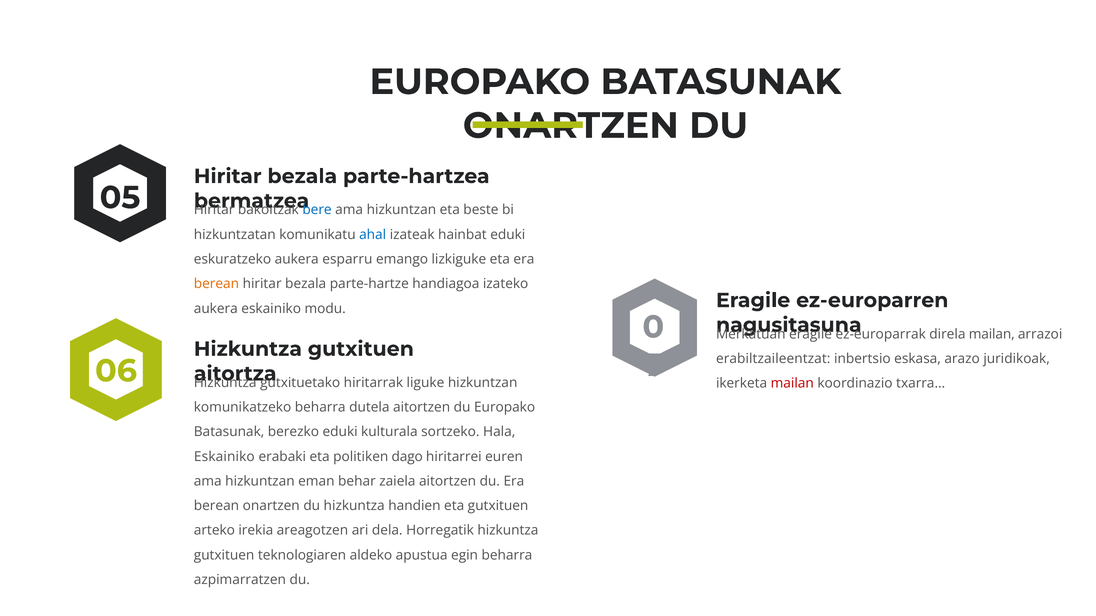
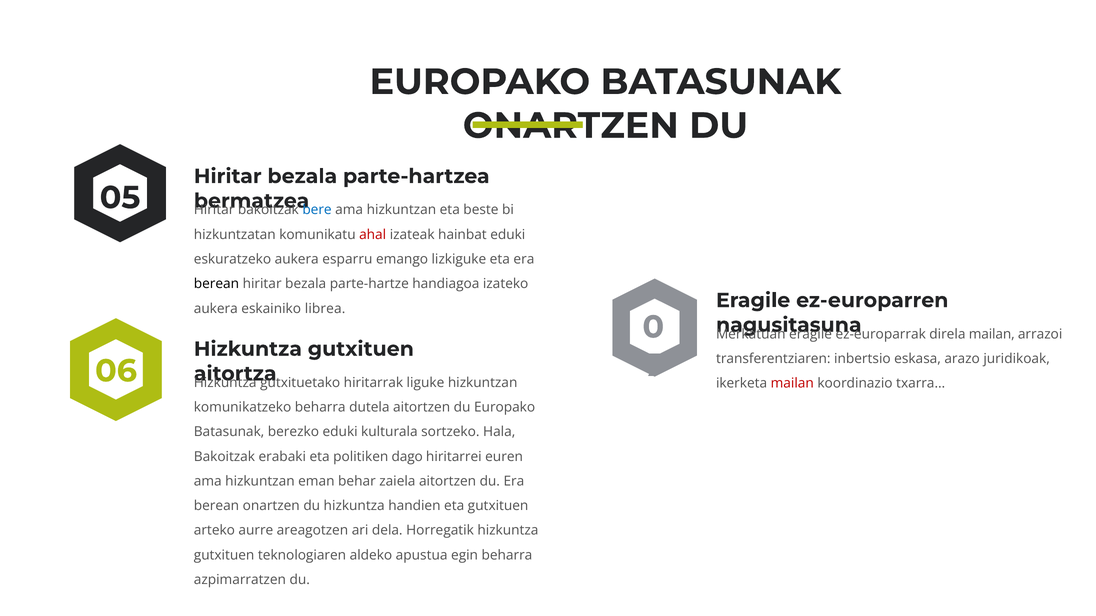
ahal colour: blue -> red (373, 235)
berean colour: orange -> black (216, 284)
modu: modu -> librea (325, 309)
erabiltzaileentzat: erabiltzaileentzat -> transferentziaren (773, 359)
Eskainiko: Eskainiko -> Bakoitzak (224, 457)
irekia: irekia -> aurre (256, 531)
